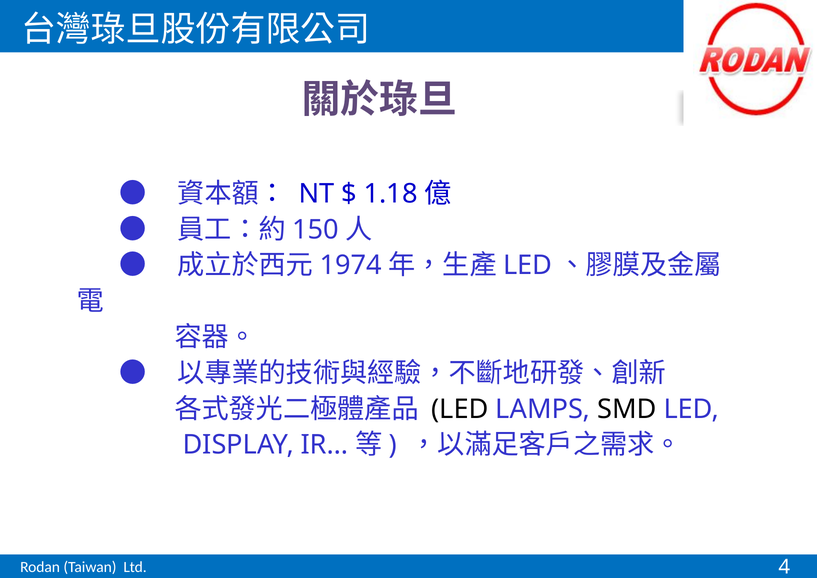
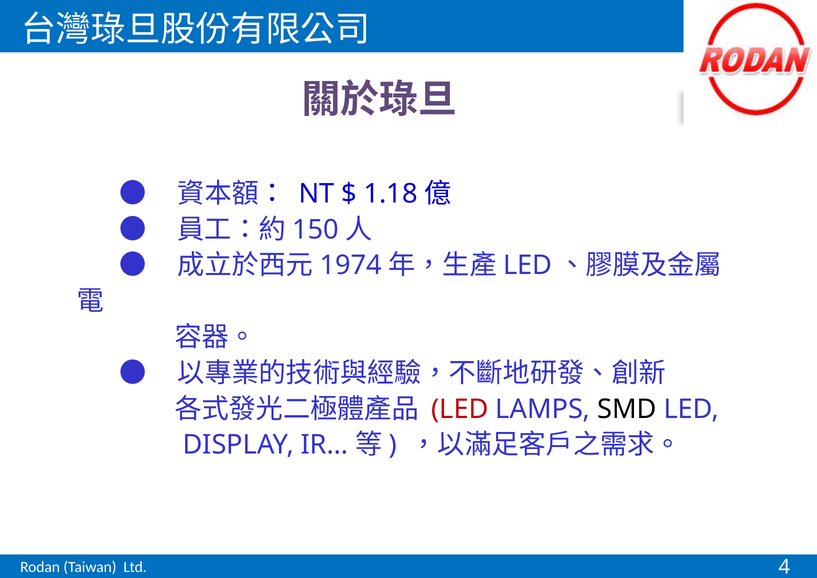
LED colour: black -> red (460, 409)
